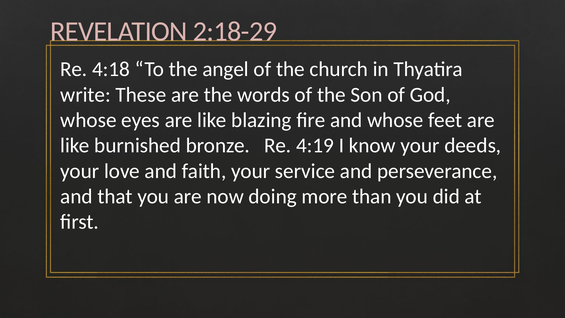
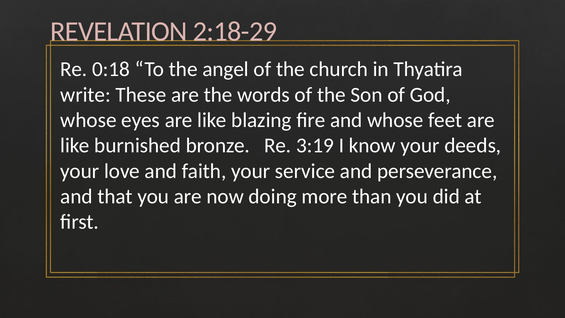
4:18: 4:18 -> 0:18 (111, 69)
4:19: 4:19 -> 3:19 (315, 146)
